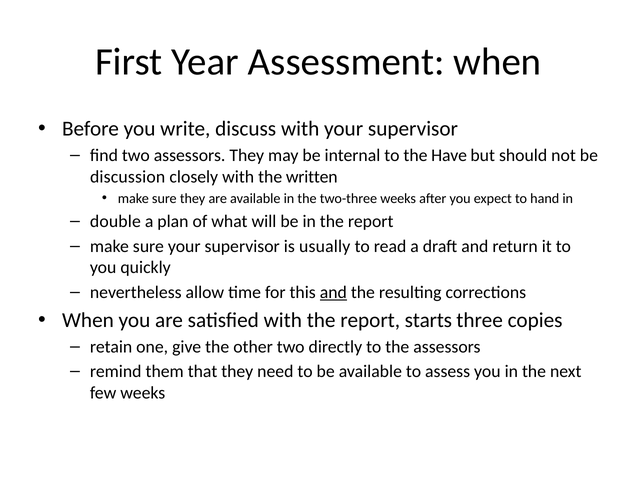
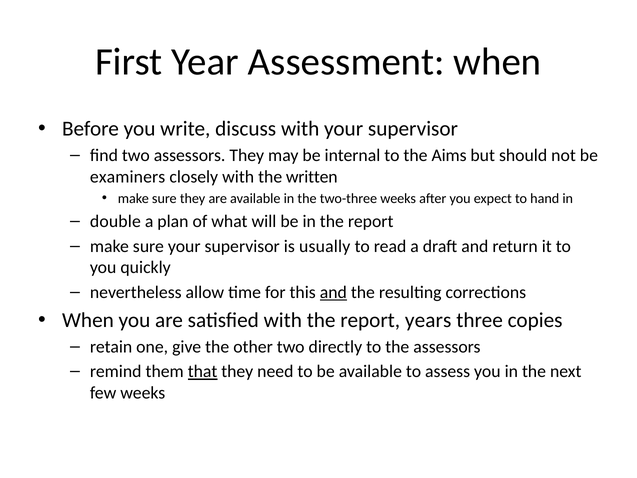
Have: Have -> Aims (449, 156)
discussion: discussion -> examiners (128, 177)
starts: starts -> years (428, 320)
that underline: none -> present (203, 371)
